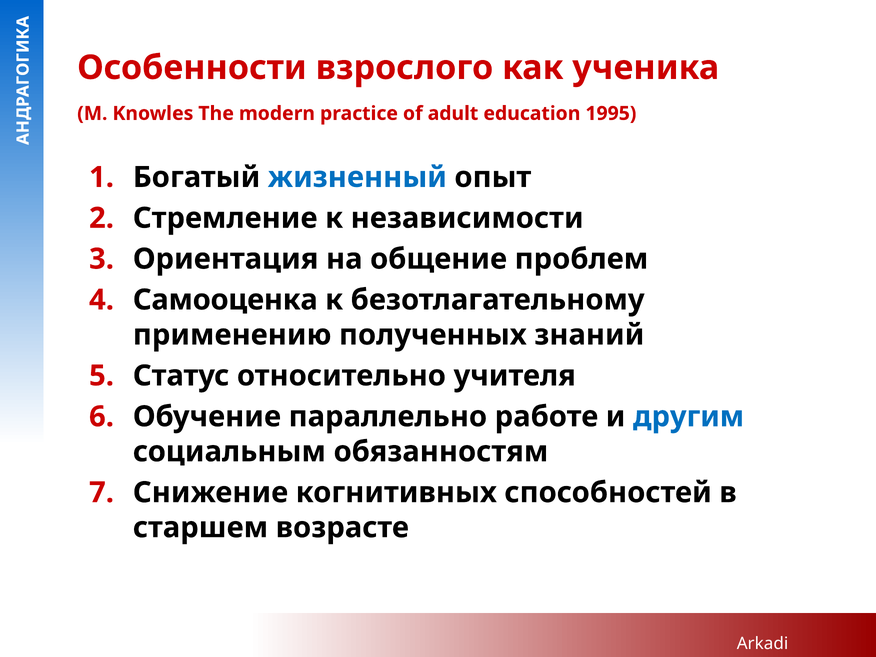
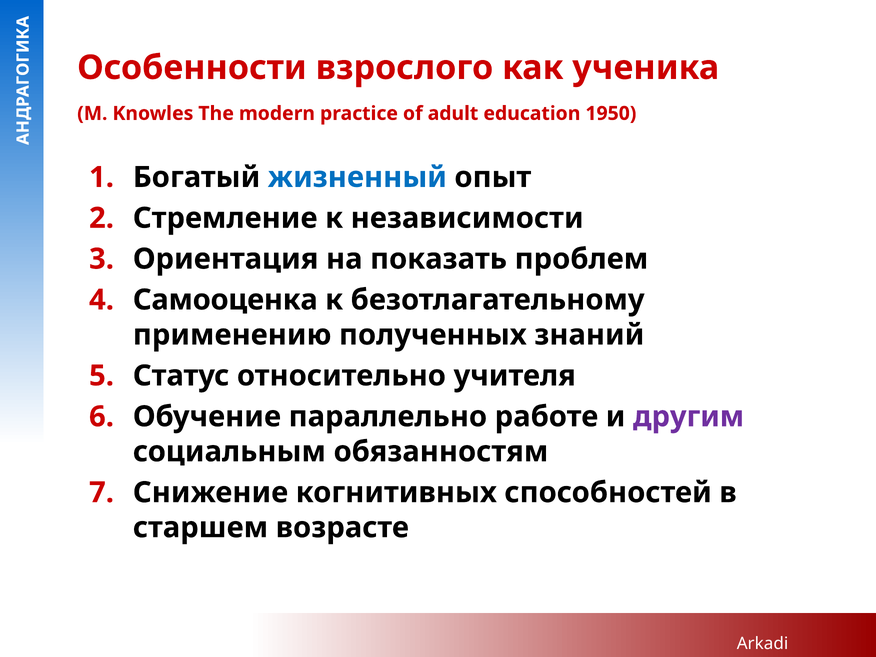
1995: 1995 -> 1950 (611, 113)
общение: общение -> показать (439, 259)
другим colour: blue -> purple (689, 417)
